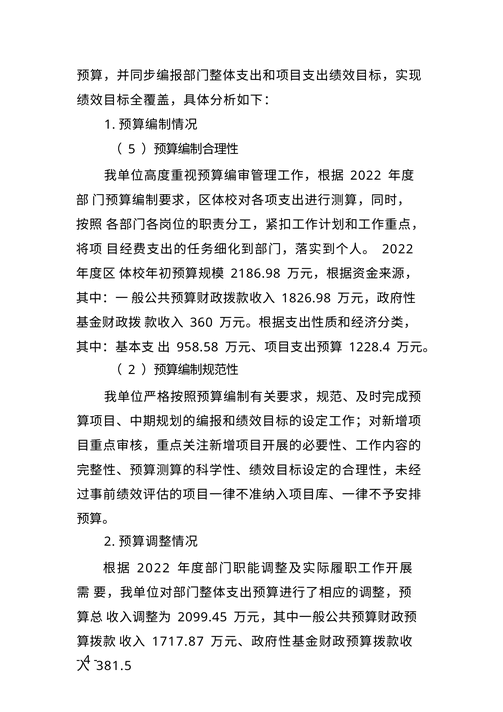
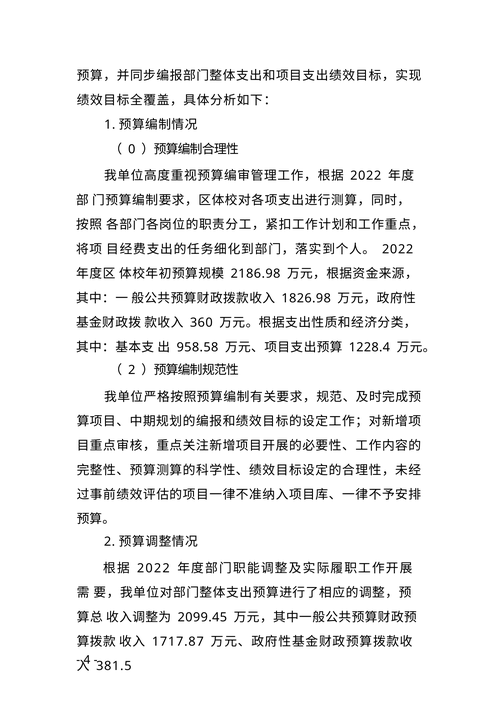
5: 5 -> 0 (132, 149)
